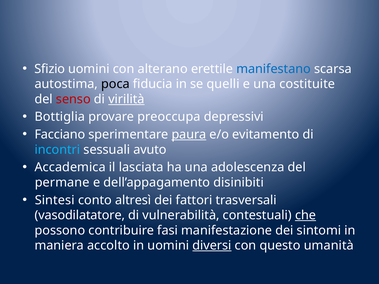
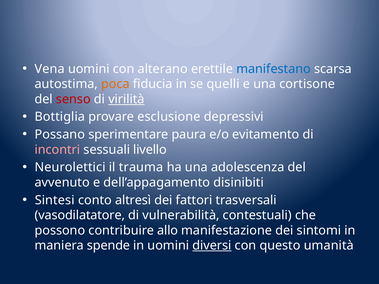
Sfizio: Sfizio -> Vena (50, 69)
poca colour: black -> orange (115, 84)
costituite: costituite -> cortisone (307, 84)
preoccupa: preoccupa -> esclusione (169, 117)
Facciano: Facciano -> Possano (60, 135)
paura underline: present -> none (189, 135)
incontri colour: light blue -> pink (57, 150)
avuto: avuto -> livello (150, 150)
Accademica: Accademica -> Neurolettici (70, 167)
lasciata: lasciata -> trauma (141, 167)
permane: permane -> avvenuto (62, 183)
che underline: present -> none (306, 215)
fasi: fasi -> allo (168, 231)
accolto: accolto -> spende (109, 246)
